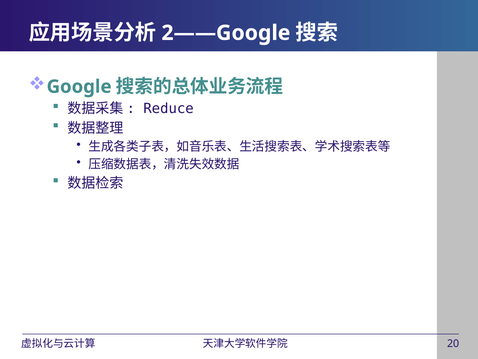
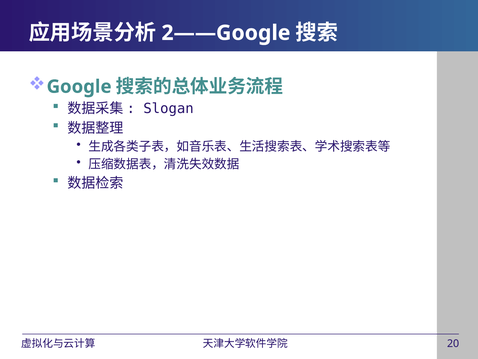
Reduce: Reduce -> Slogan (169, 109)
